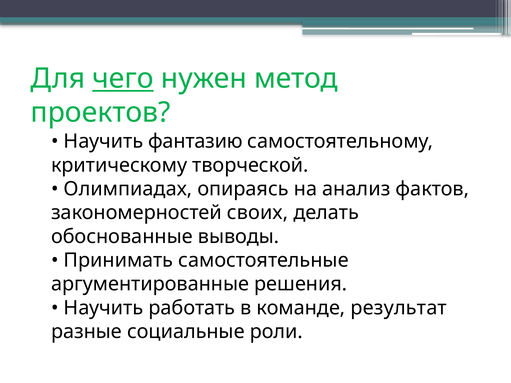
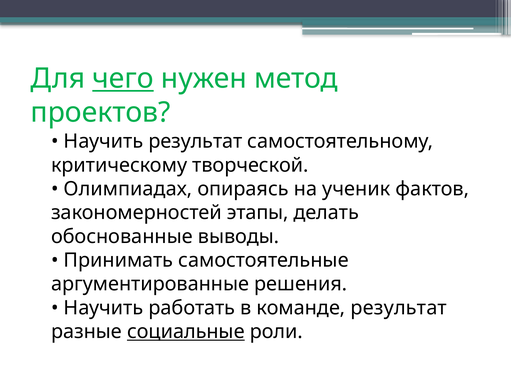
Научить фантазию: фантазию -> результат (195, 141)
анализ: анализ -> ученик (356, 189)
своих: своих -> этапы (258, 213)
социальные underline: none -> present (186, 332)
